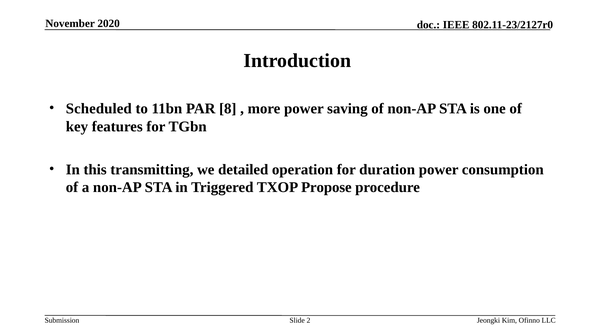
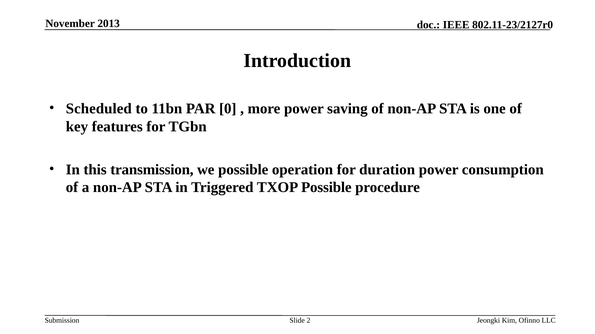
2020: 2020 -> 2013 (109, 24)
8: 8 -> 0 (228, 109)
transmitting: transmitting -> transmission (152, 170)
we detailed: detailed -> possible (243, 170)
TXOP Propose: Propose -> Possible (326, 188)
